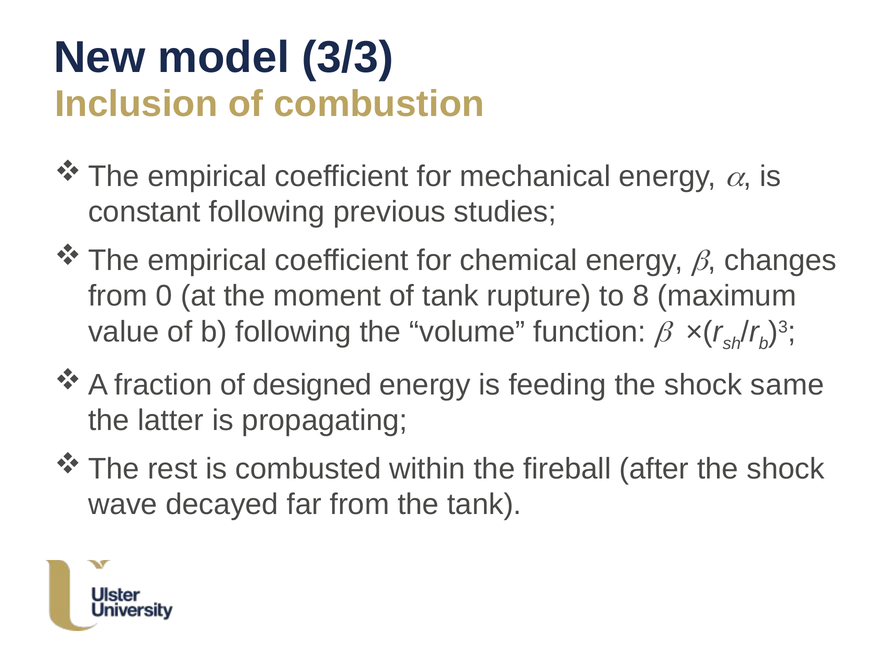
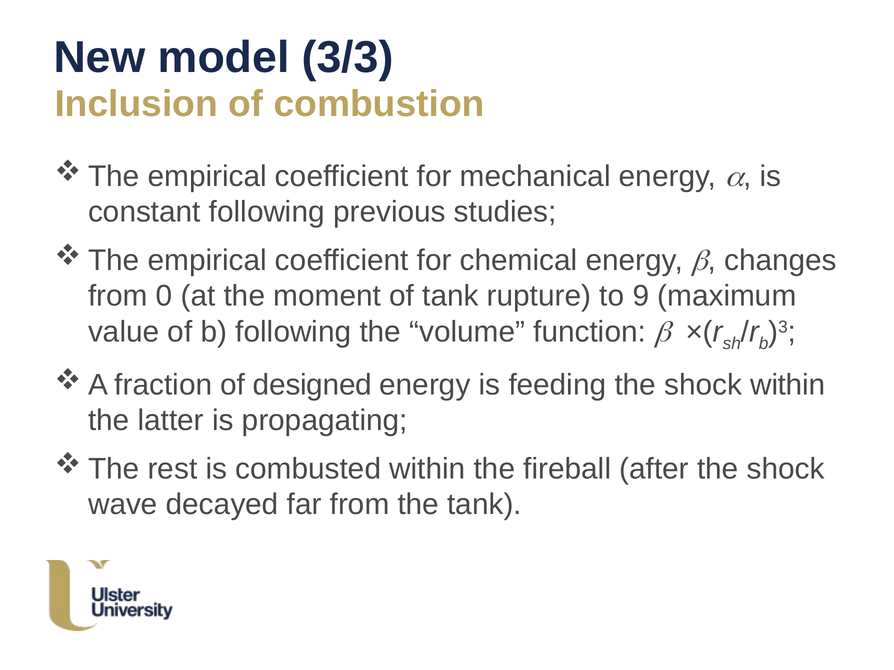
8: 8 -> 9 (641, 296)
shock same: same -> within (788, 385)
